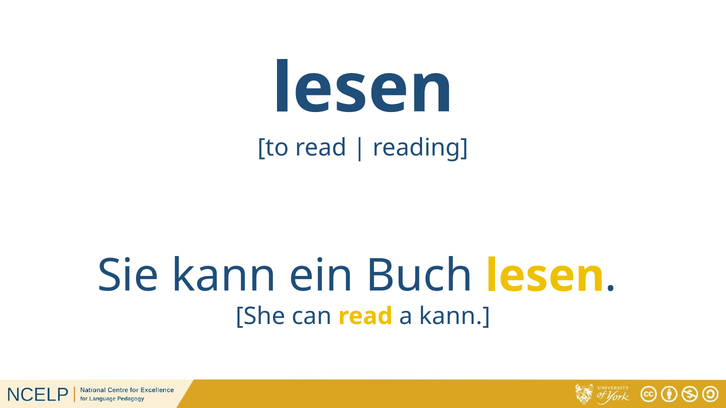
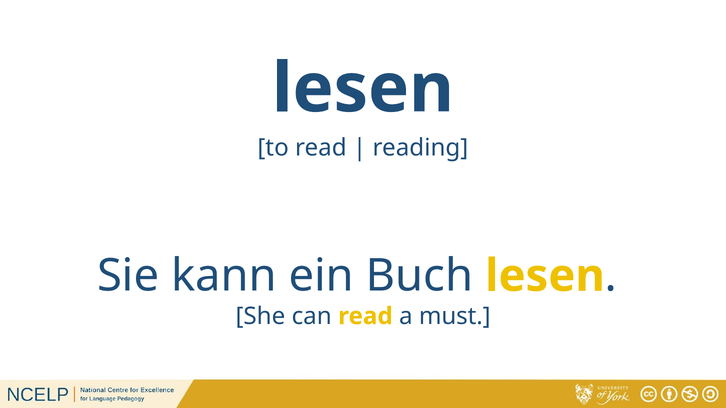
a kann: kann -> must (455, 316)
